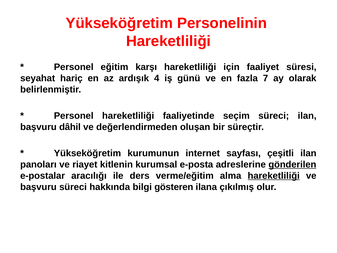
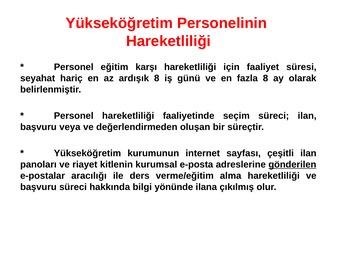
ardışık 4: 4 -> 8 (157, 78)
fazla 7: 7 -> 8 (266, 78)
dâhil: dâhil -> veya (70, 127)
hareketliliği underline: present -> none (274, 176)
gösteren: gösteren -> yönünde (174, 187)
